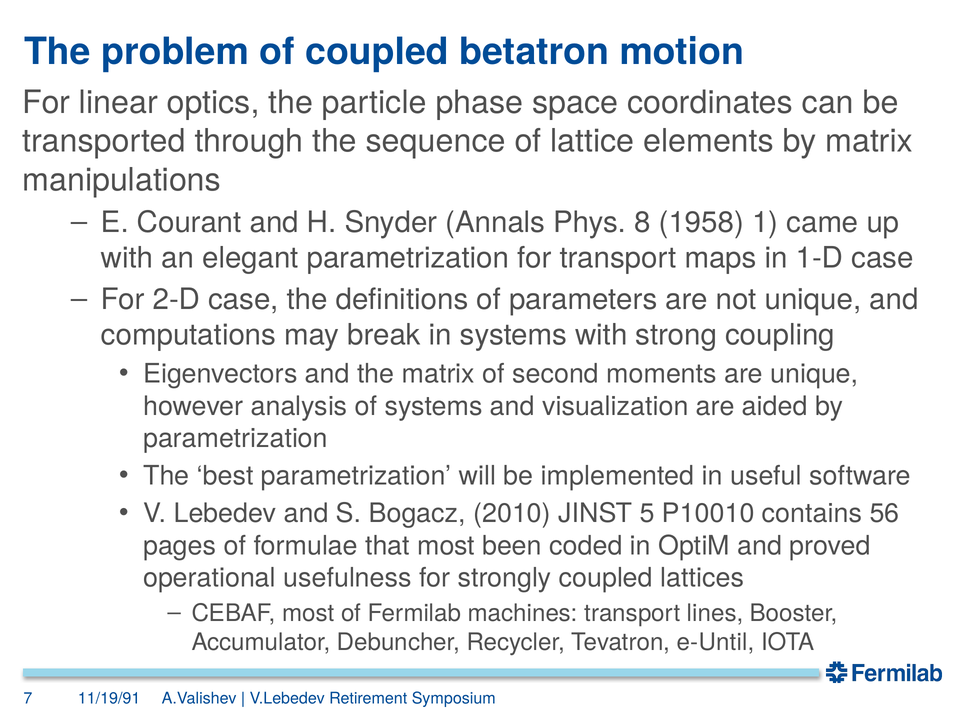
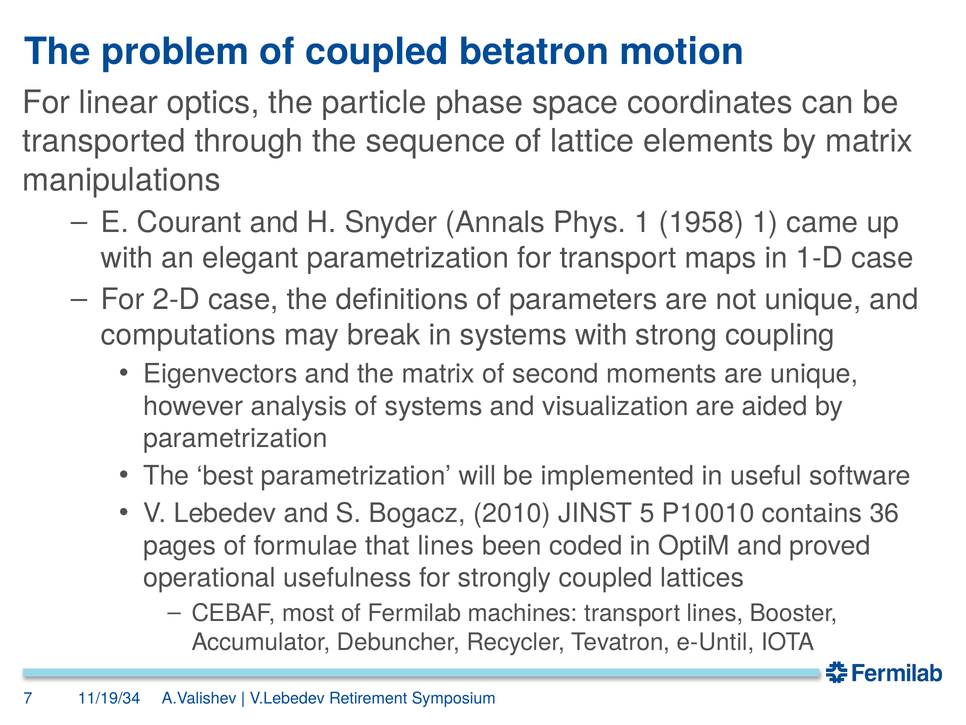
Phys 8: 8 -> 1 (642, 223)
56: 56 -> 36 (884, 513)
that most: most -> lines (446, 545)
11/19/91: 11/19/91 -> 11/19/34 (109, 698)
